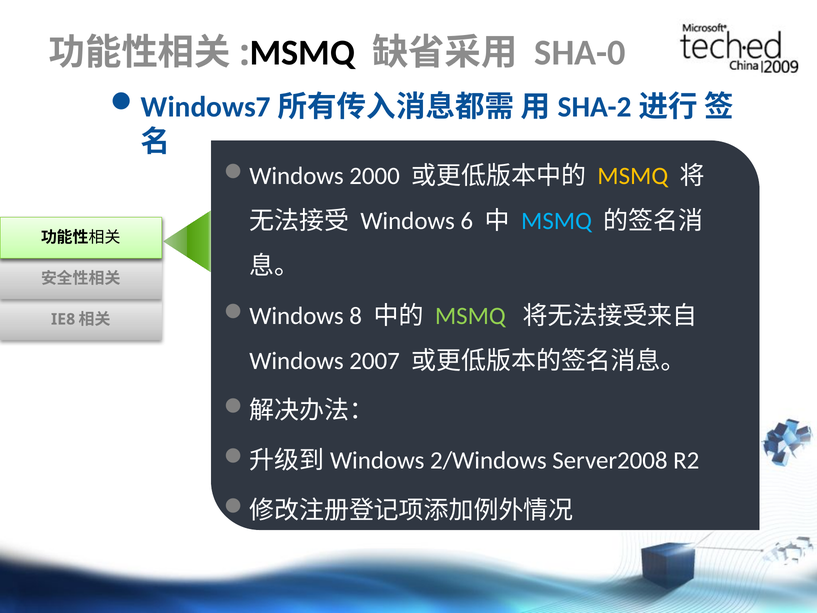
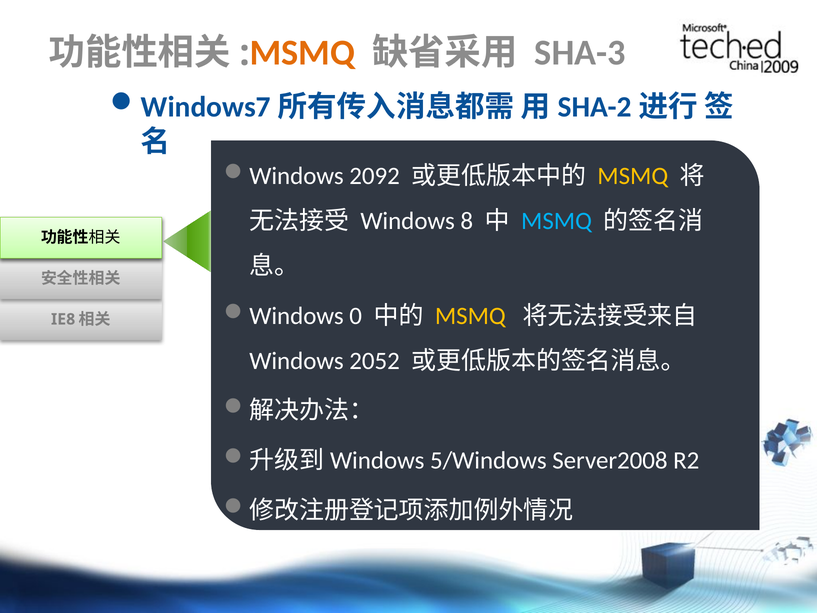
MSMQ colour: black -> orange (302, 53)
SHA-0: SHA-0 -> SHA-3 (580, 53)
2000: 2000 -> 2092 (375, 176)
6: 6 -> 8 (467, 221)
8: 8 -> 0 (356, 316)
MSMQ colour: light green -> yellow (470, 316)
2007: 2007 -> 2052 (375, 361)
2/Windows: 2/Windows -> 5/Windows (488, 460)
